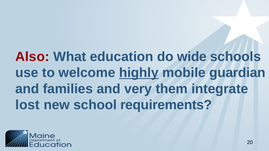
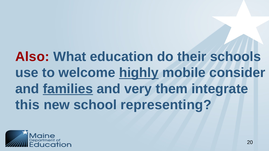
wide: wide -> their (192, 57)
guardian: guardian -> consider (237, 73)
families underline: none -> present (68, 89)
lost: lost -> this (27, 105)
requirements: requirements -> representing (166, 105)
